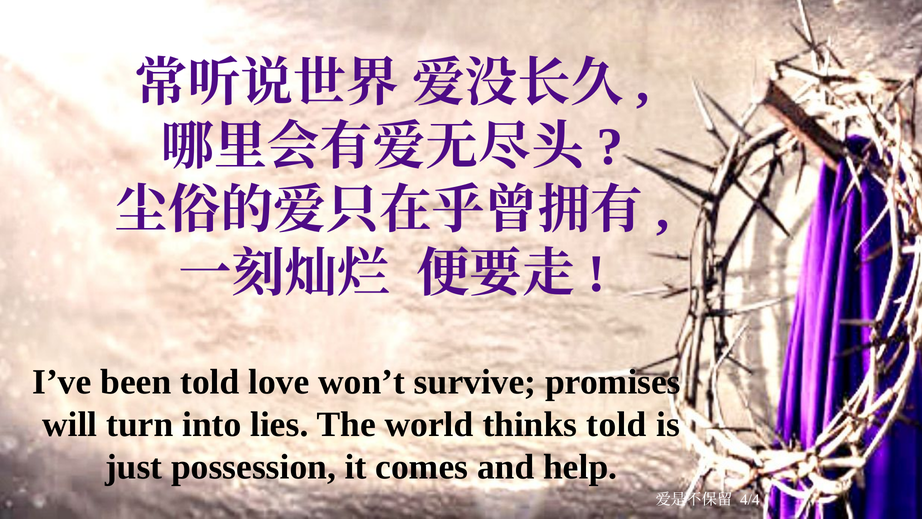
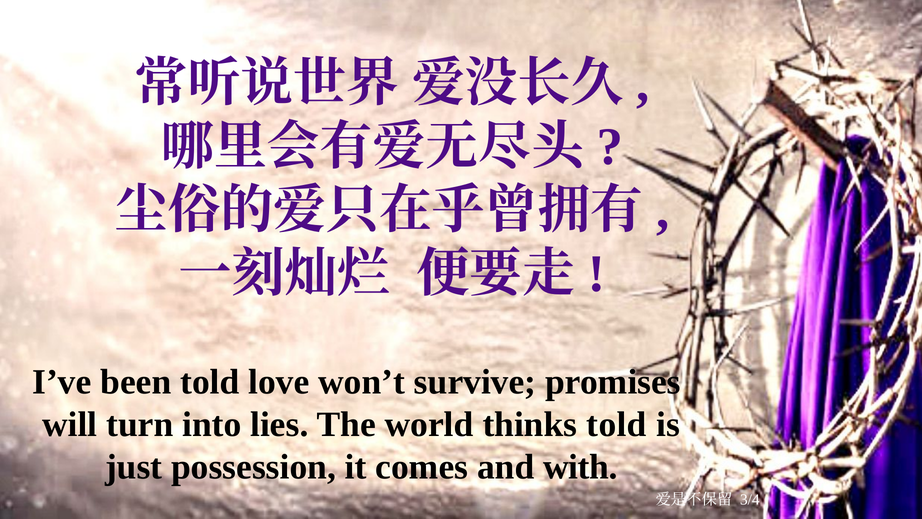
help: help -> with (580, 467)
4/4: 4/4 -> 3/4 (750, 499)
